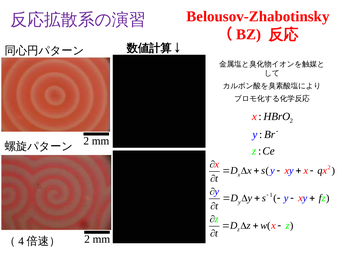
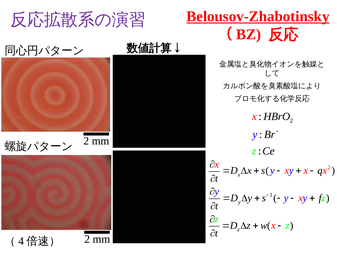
Belousov-Zhabotinsky underline: none -> present (258, 16)
